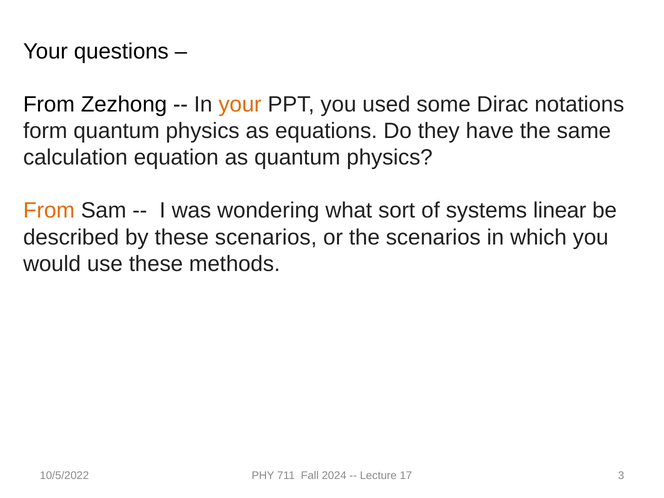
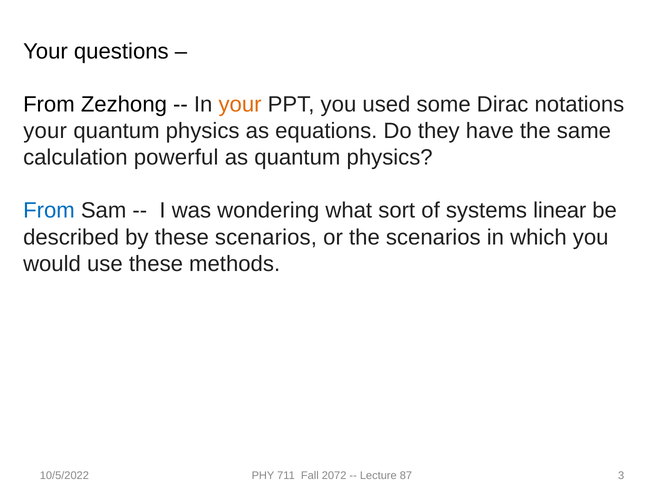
form: form -> your (45, 131)
equation: equation -> powerful (176, 158)
From colour: orange -> blue (49, 211)
2024: 2024 -> 2072 (334, 476)
17: 17 -> 87 (406, 476)
